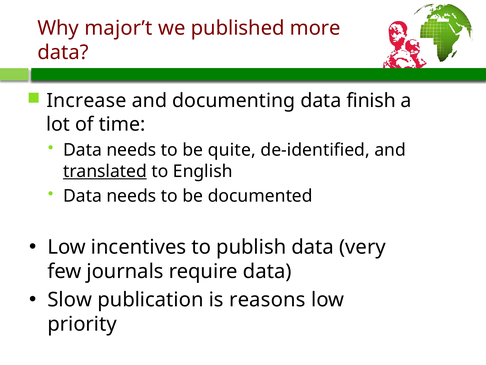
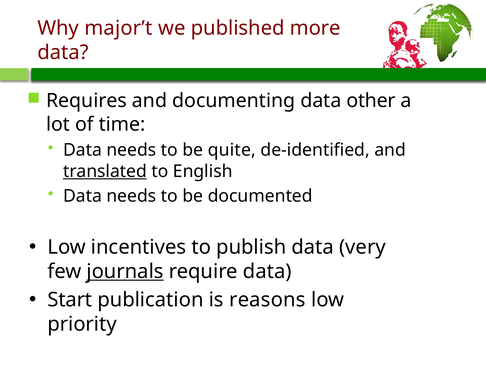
Increase: Increase -> Requires (86, 101)
finish: finish -> other (371, 101)
journals underline: none -> present (125, 271)
Slow: Slow -> Start (70, 299)
